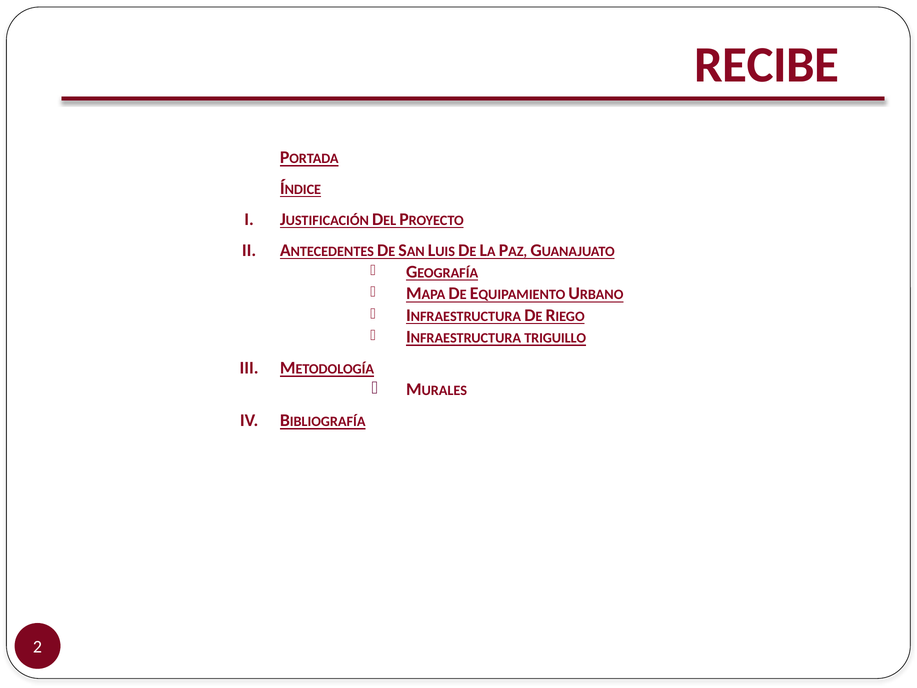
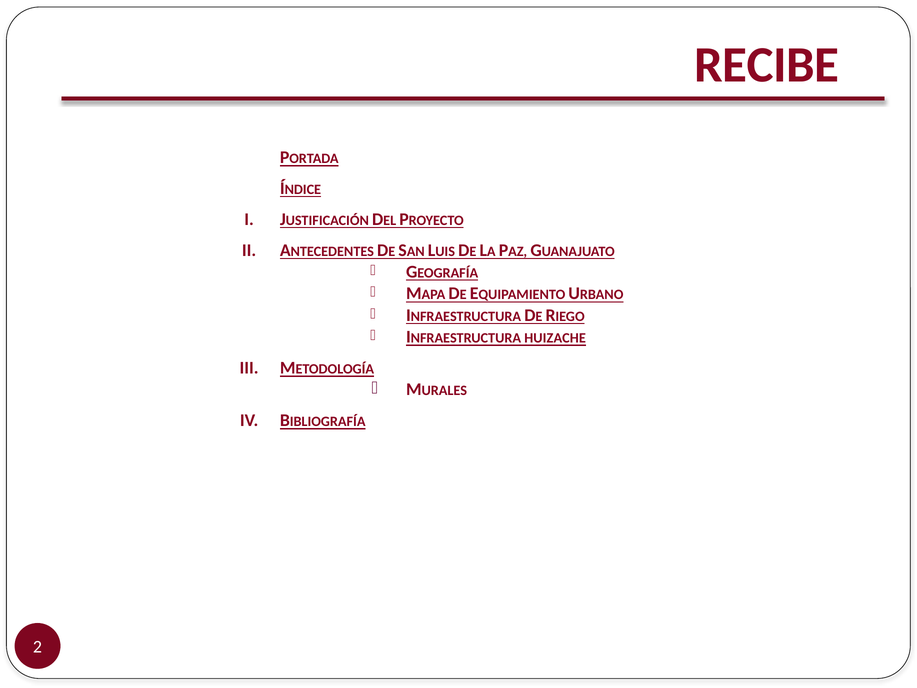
TRIGUILLO: TRIGUILLO -> HUIZACHE (555, 338)
